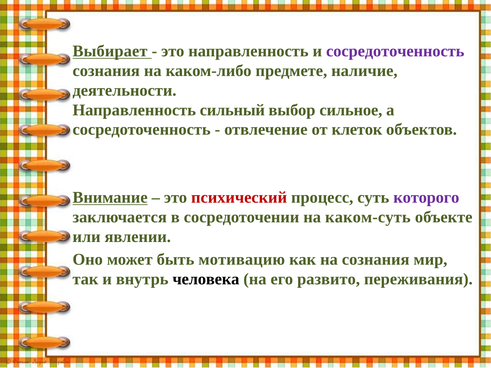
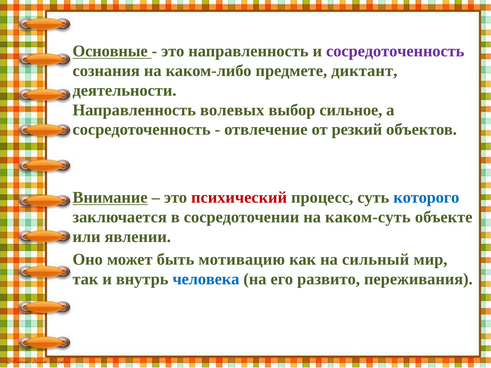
Выбирает: Выбирает -> Основные (110, 51)
наличие: наличие -> диктант (364, 71)
сильный: сильный -> волевых (232, 110)
клеток: клеток -> резкий (357, 130)
которого colour: purple -> blue (426, 198)
на сознания: сознания -> сильный (376, 260)
человека colour: black -> blue (206, 279)
